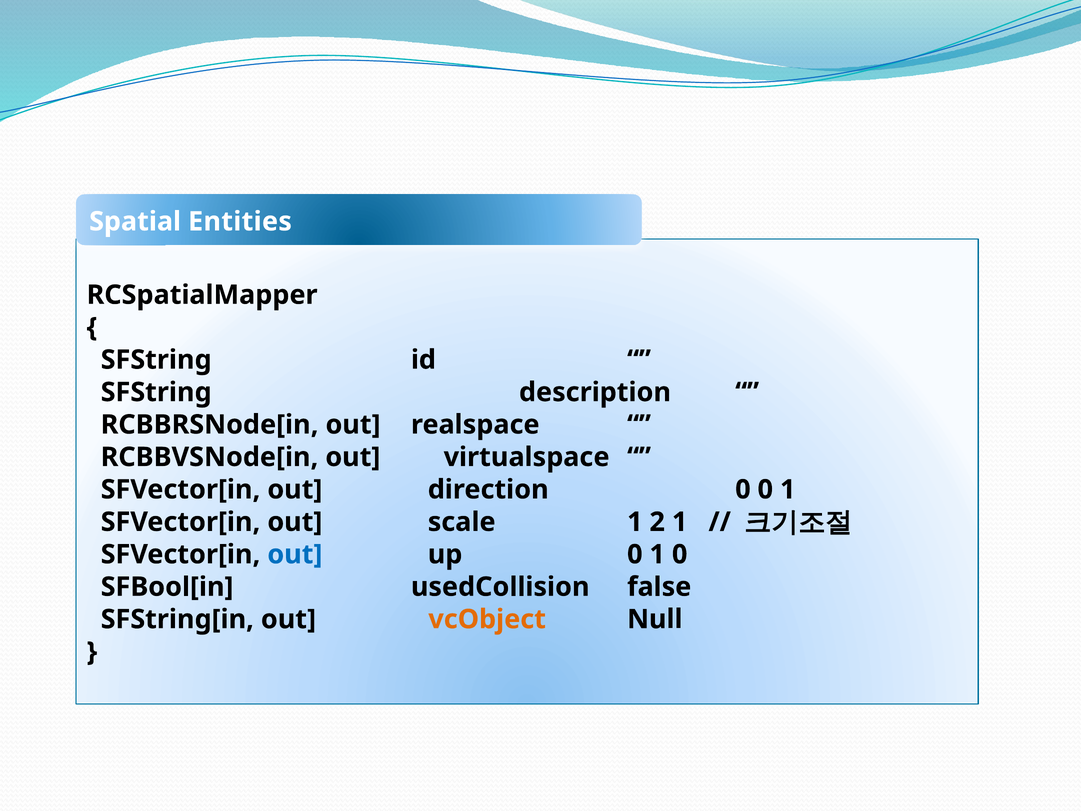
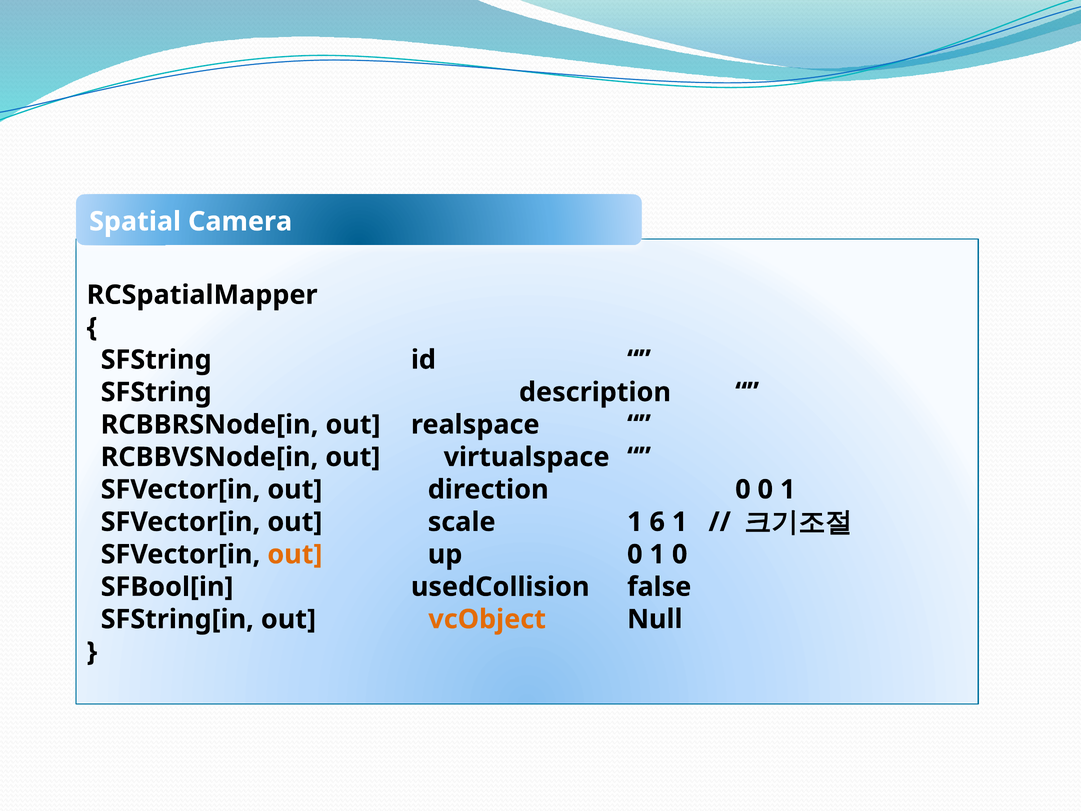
Entities: Entities -> Camera (240, 221)
2: 2 -> 6 (657, 522)
out colour: blue -> orange (295, 554)
